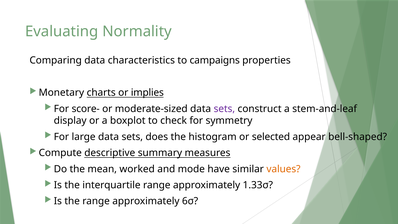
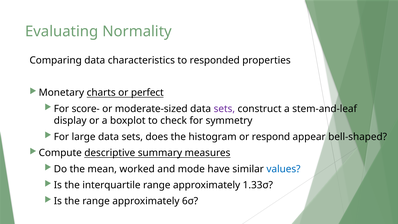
campaigns: campaigns -> responded (215, 60)
implies: implies -> perfect (147, 93)
selected: selected -> respond (271, 137)
values colour: orange -> blue (283, 169)
